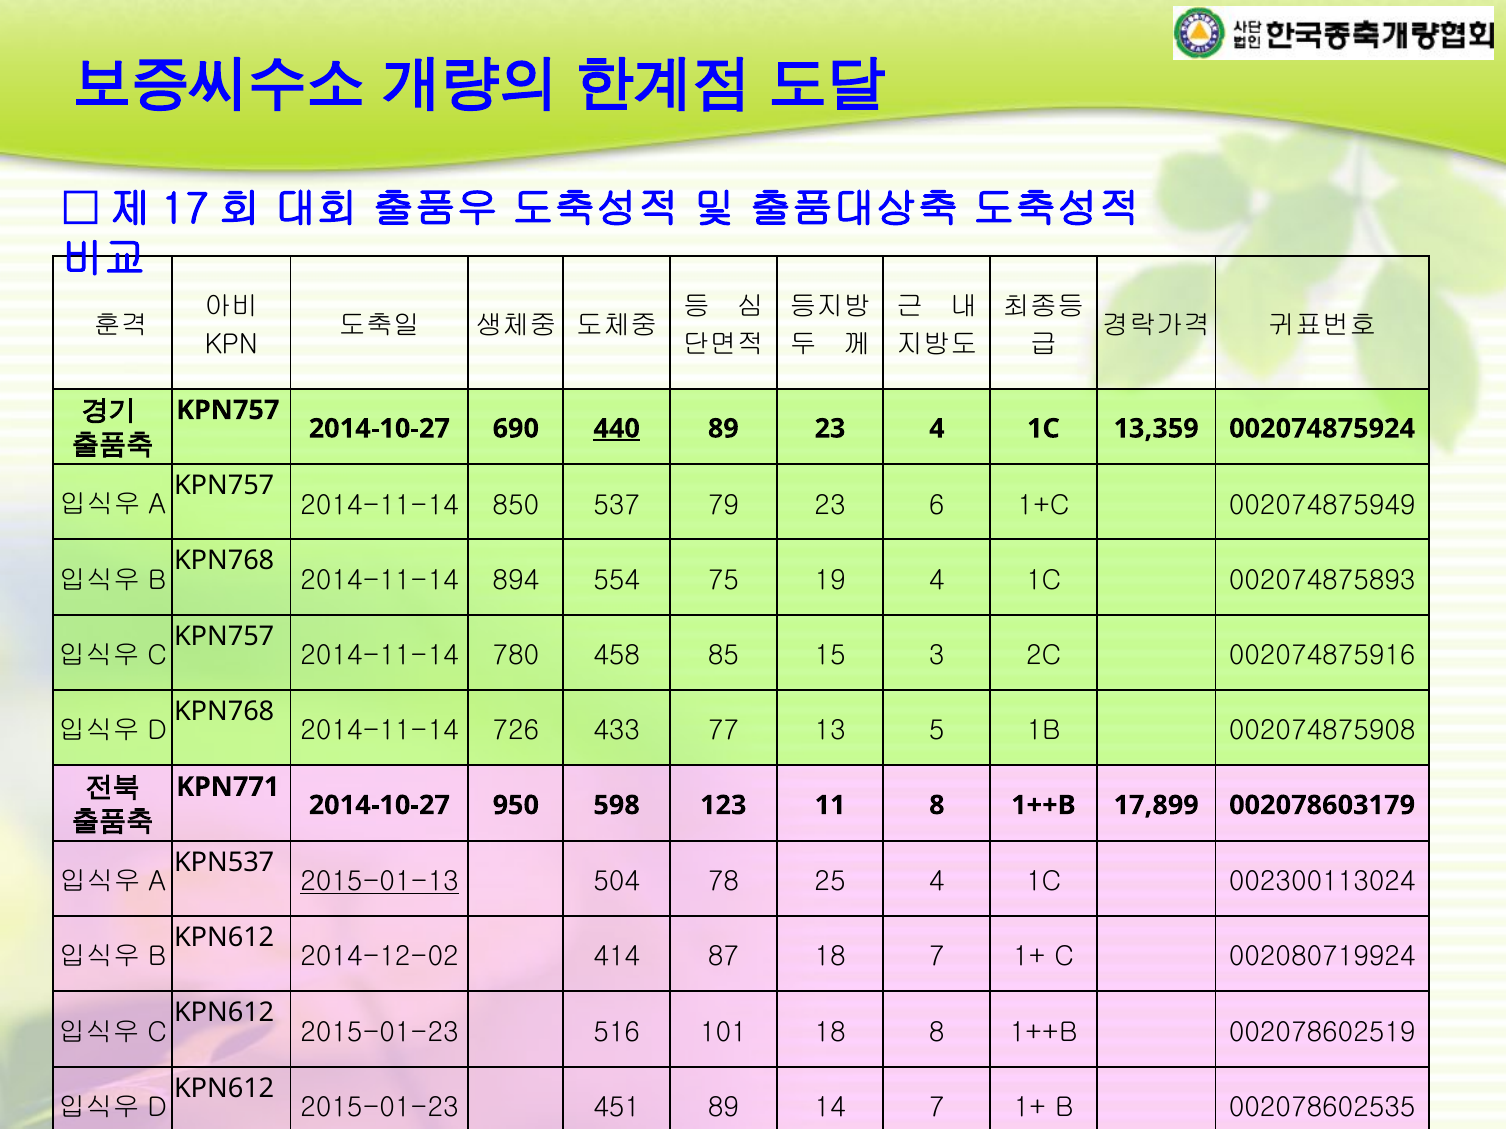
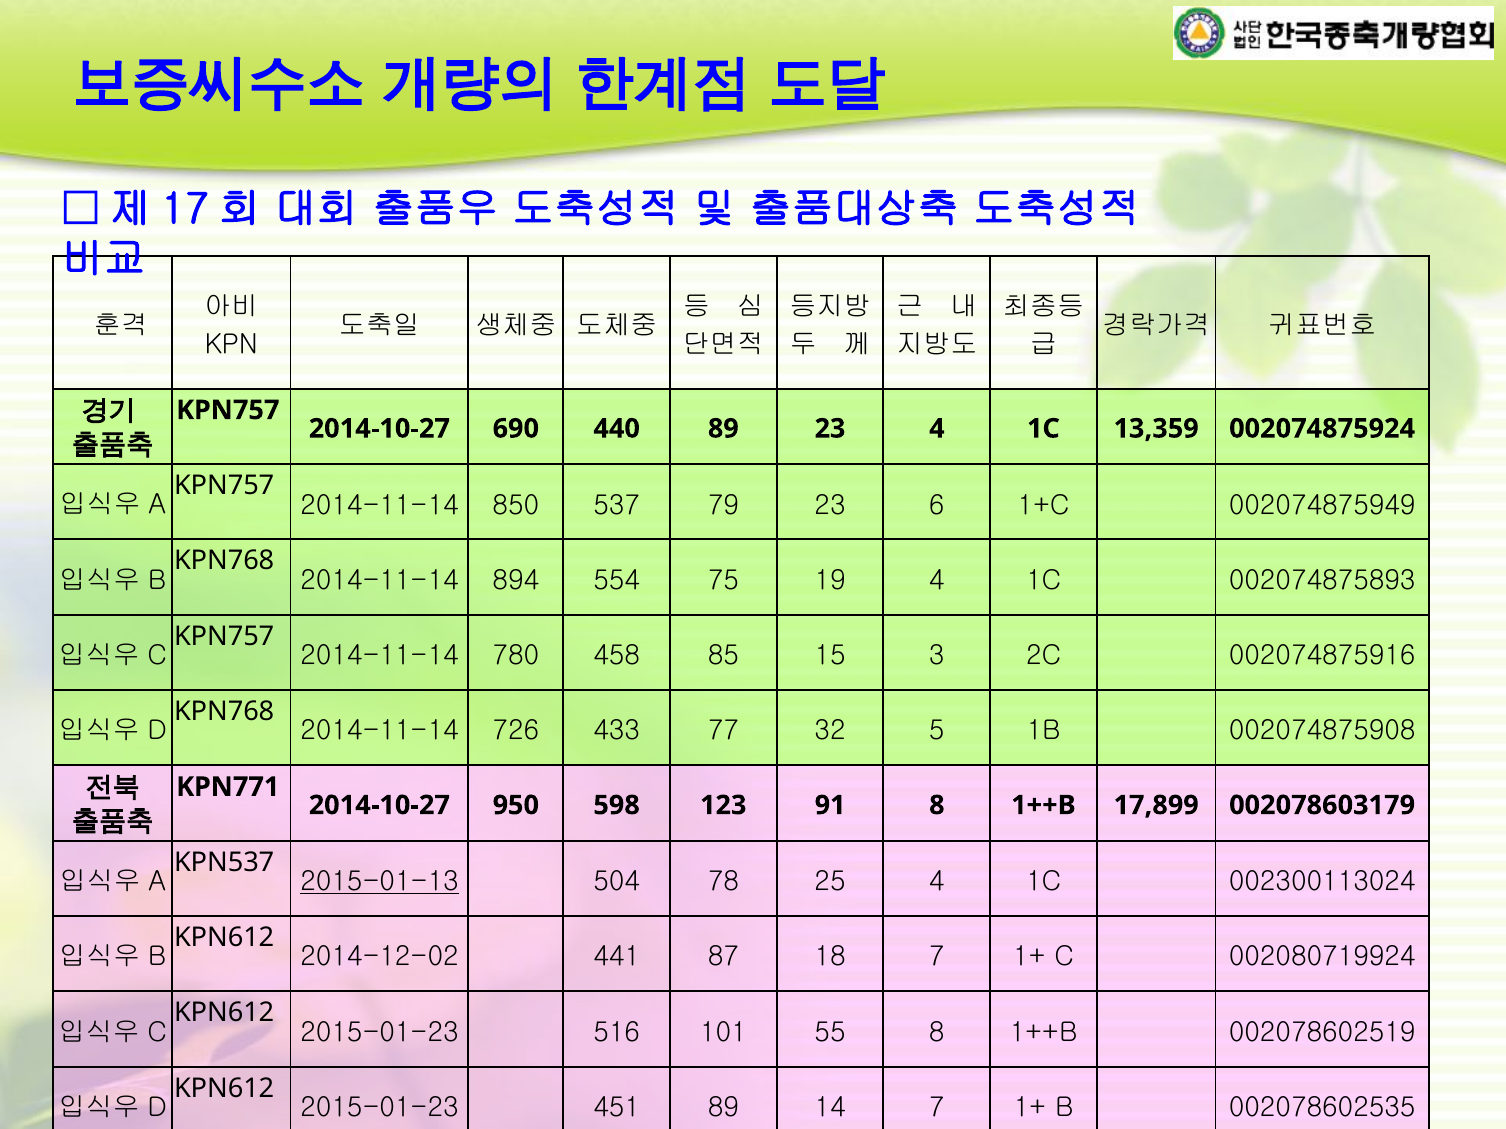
440 underline: present -> none (617, 429)
13: 13 -> 32 (830, 731)
11: 11 -> 91 (830, 806)
414: 414 -> 441 (617, 957)
101 18: 18 -> 55 (830, 1033)
